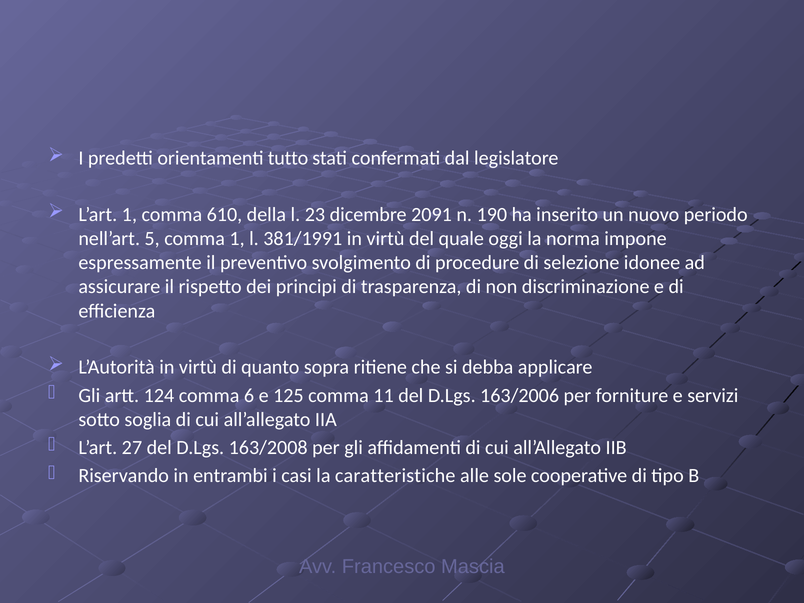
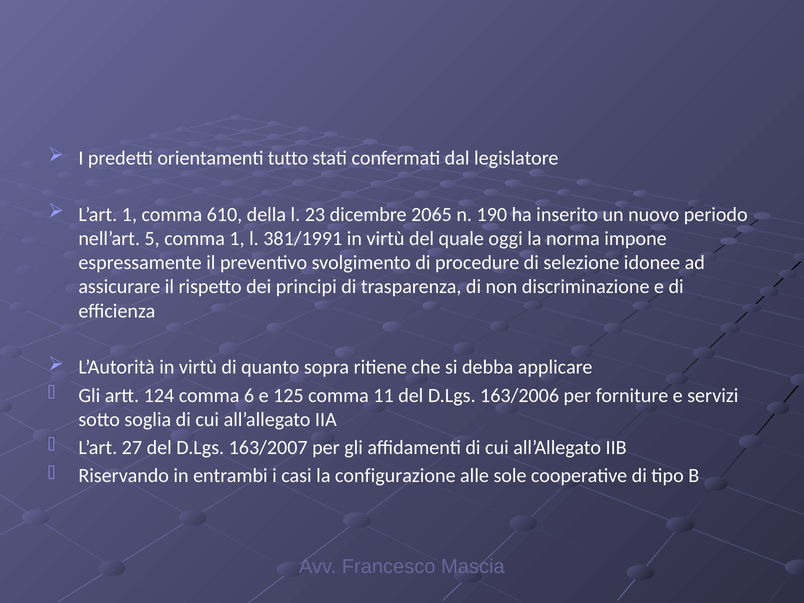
2091: 2091 -> 2065 (432, 214)
163/2008: 163/2008 -> 163/2007 (268, 448)
caratteristiche: caratteristiche -> configurazione (395, 476)
